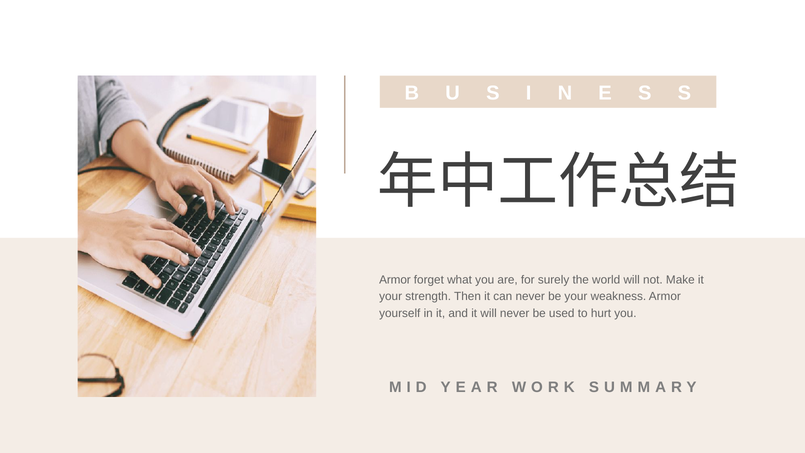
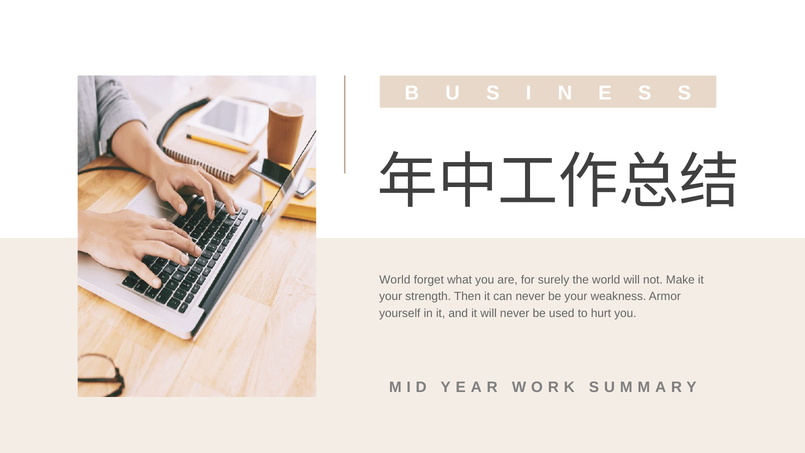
Armor: Armor -> World (395, 280)
